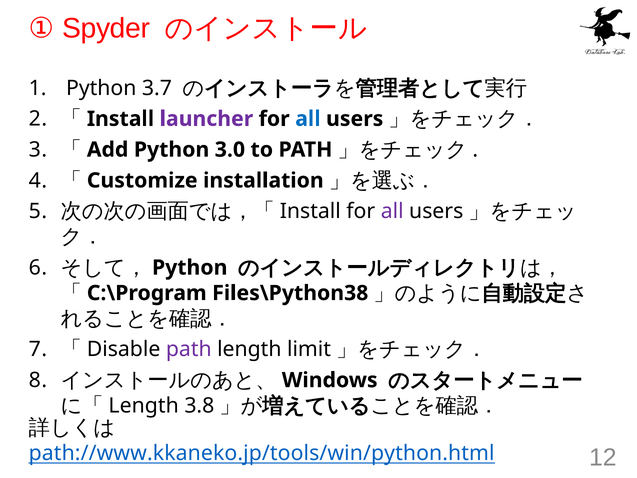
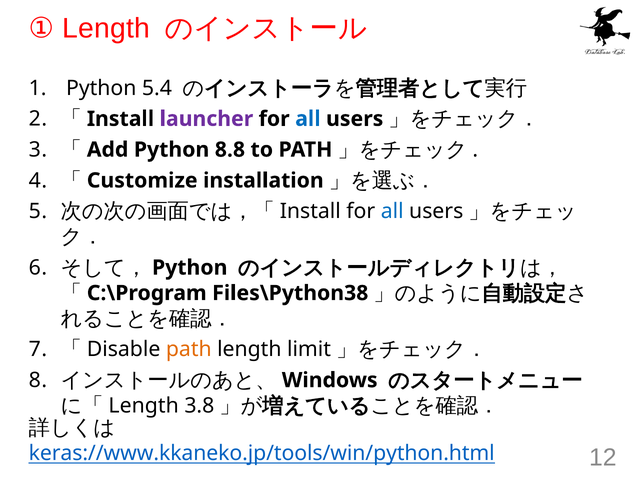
① Spyder: Spyder -> Length (106, 28)
3.7: 3.7 -> 5.4 (157, 88)
3.0: 3.0 -> 8.8 (230, 150)
all colour: purple -> blue (392, 211)
path colour: purple -> orange (189, 349)
path://www.kkaneko.jp/tools/win/python.html: path://www.kkaneko.jp/tools/win/python.html -> keras://www.kkaneko.jp/tools/win/python.html (262, 453)
